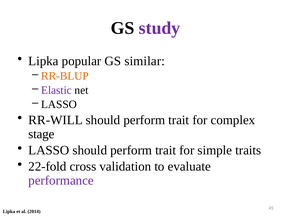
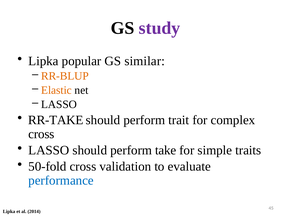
Elastic colour: purple -> orange (56, 90)
RR-WILL: RR-WILL -> RR-TAKE (56, 120)
stage: stage -> cross (41, 134)
LASSO should perform trait: trait -> take (166, 150)
22-fold: 22-fold -> 50-fold (47, 167)
performance colour: purple -> blue (61, 181)
